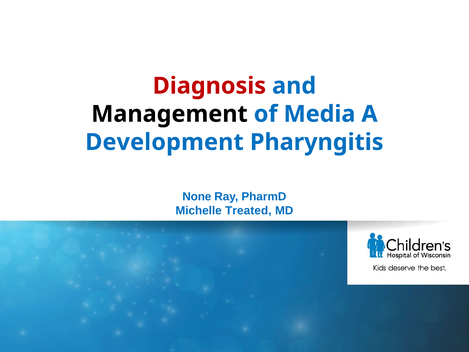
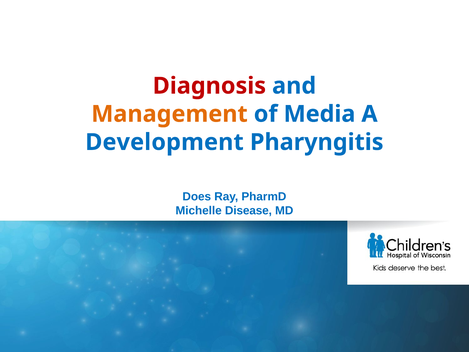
Management colour: black -> orange (169, 114)
None: None -> Does (197, 197)
Treated: Treated -> Disease (248, 211)
